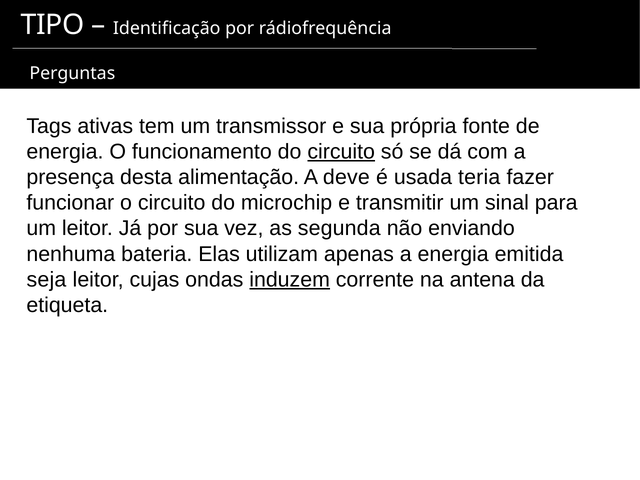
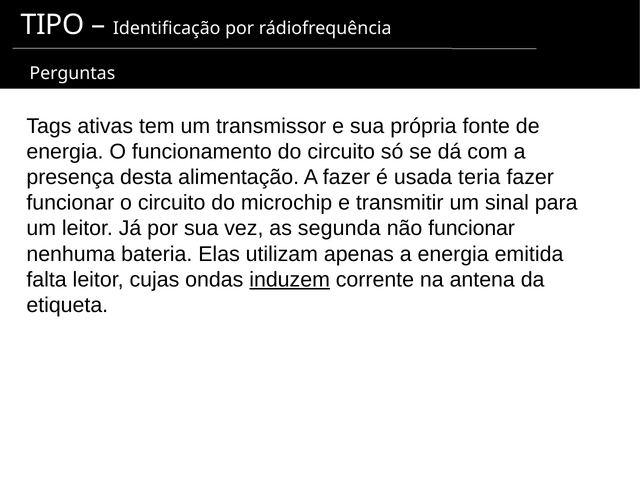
circuito underline: present -> none (341, 152)
A deve: deve -> fazer (347, 177)
não enviando: enviando -> funcionar (472, 228)
seja: seja -> falta (47, 280)
